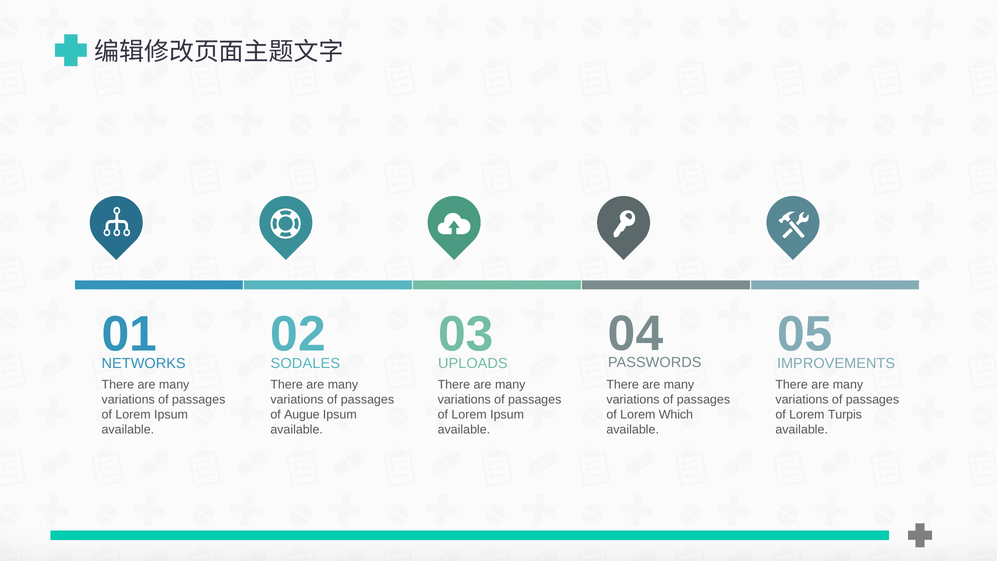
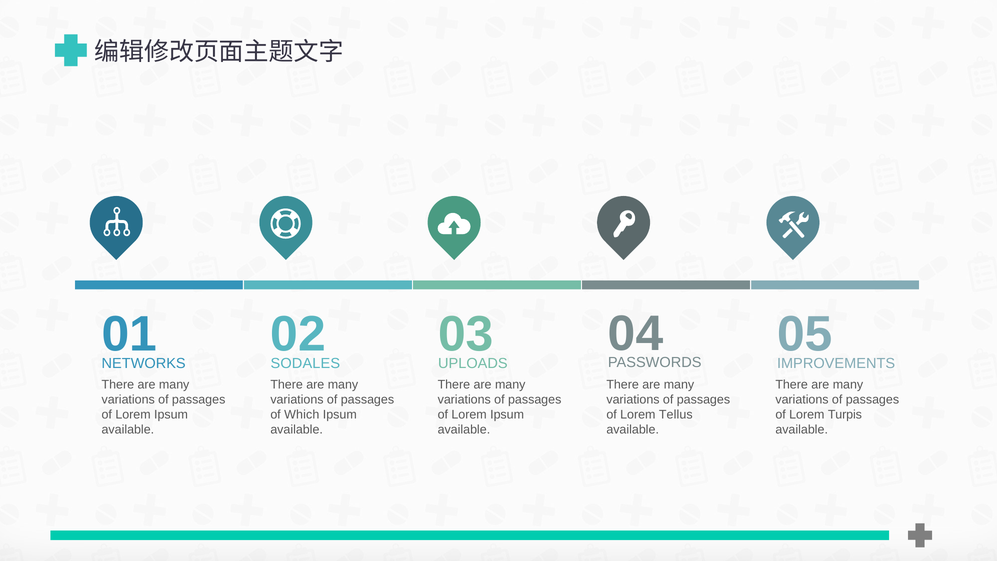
Augue: Augue -> Which (302, 414)
Which: Which -> Tellus (676, 414)
